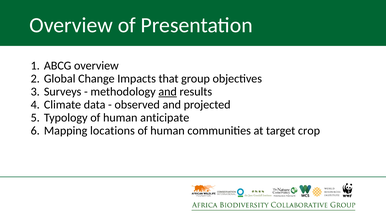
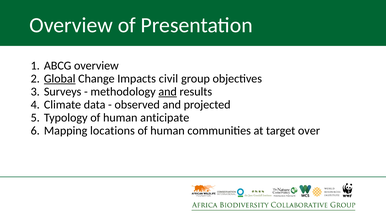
Global underline: none -> present (60, 79)
that: that -> civil (168, 79)
crop: crop -> over (309, 131)
